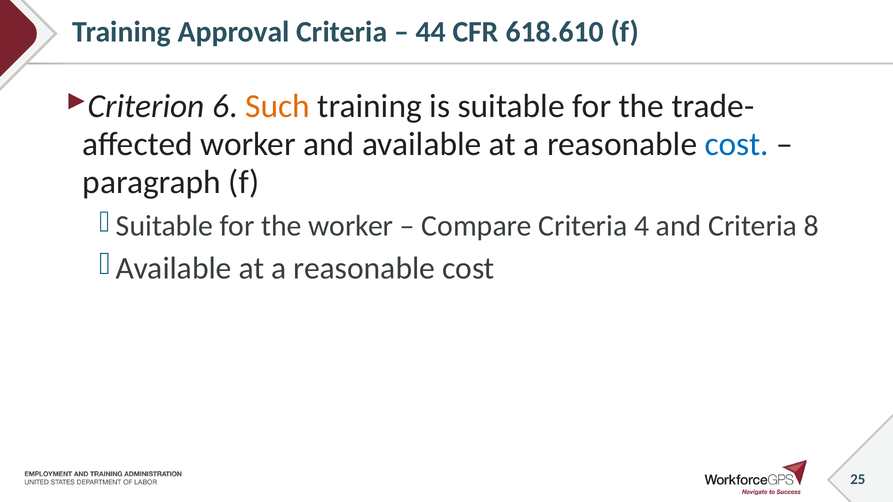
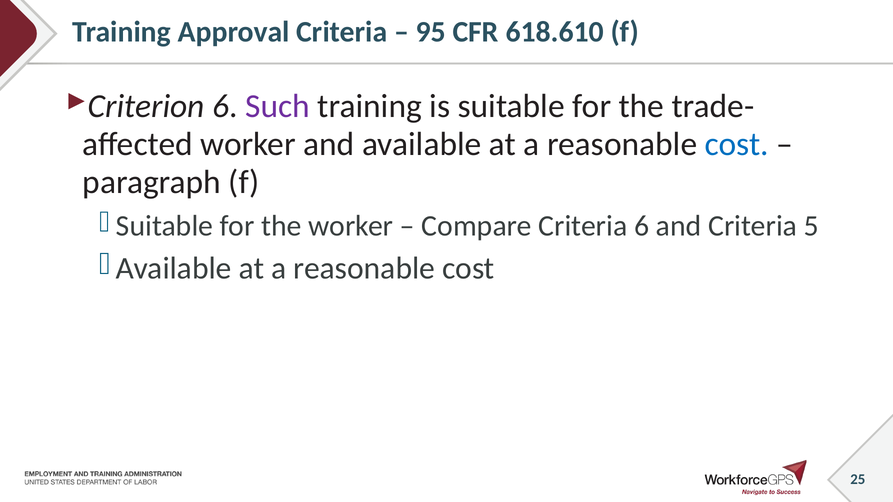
44: 44 -> 95 (431, 32)
Such colour: orange -> purple (278, 106)
Criteria 4: 4 -> 6 (642, 226)
8: 8 -> 5 (811, 226)
